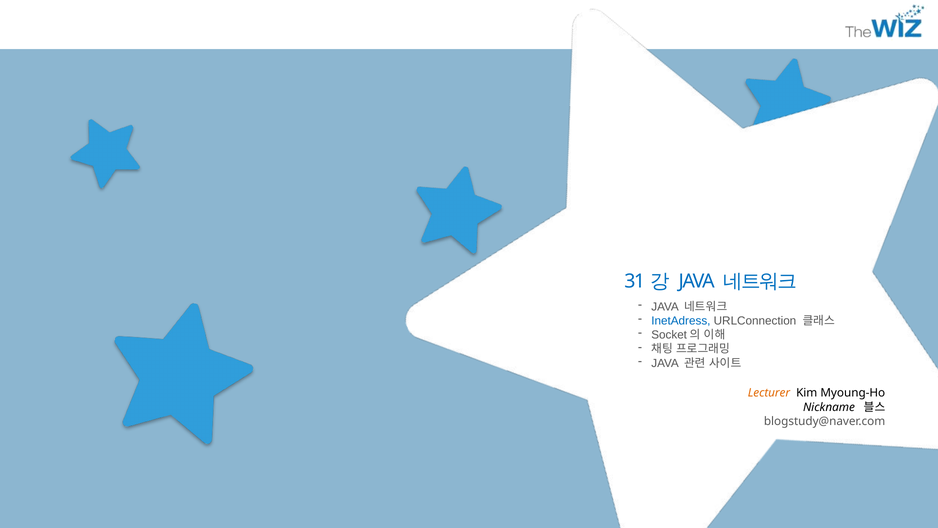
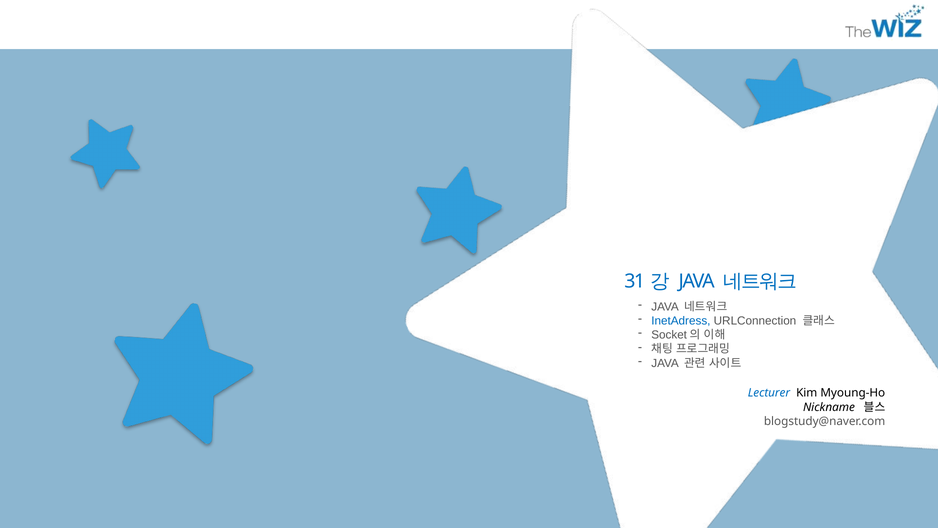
Lecturer colour: orange -> blue (769, 393)
